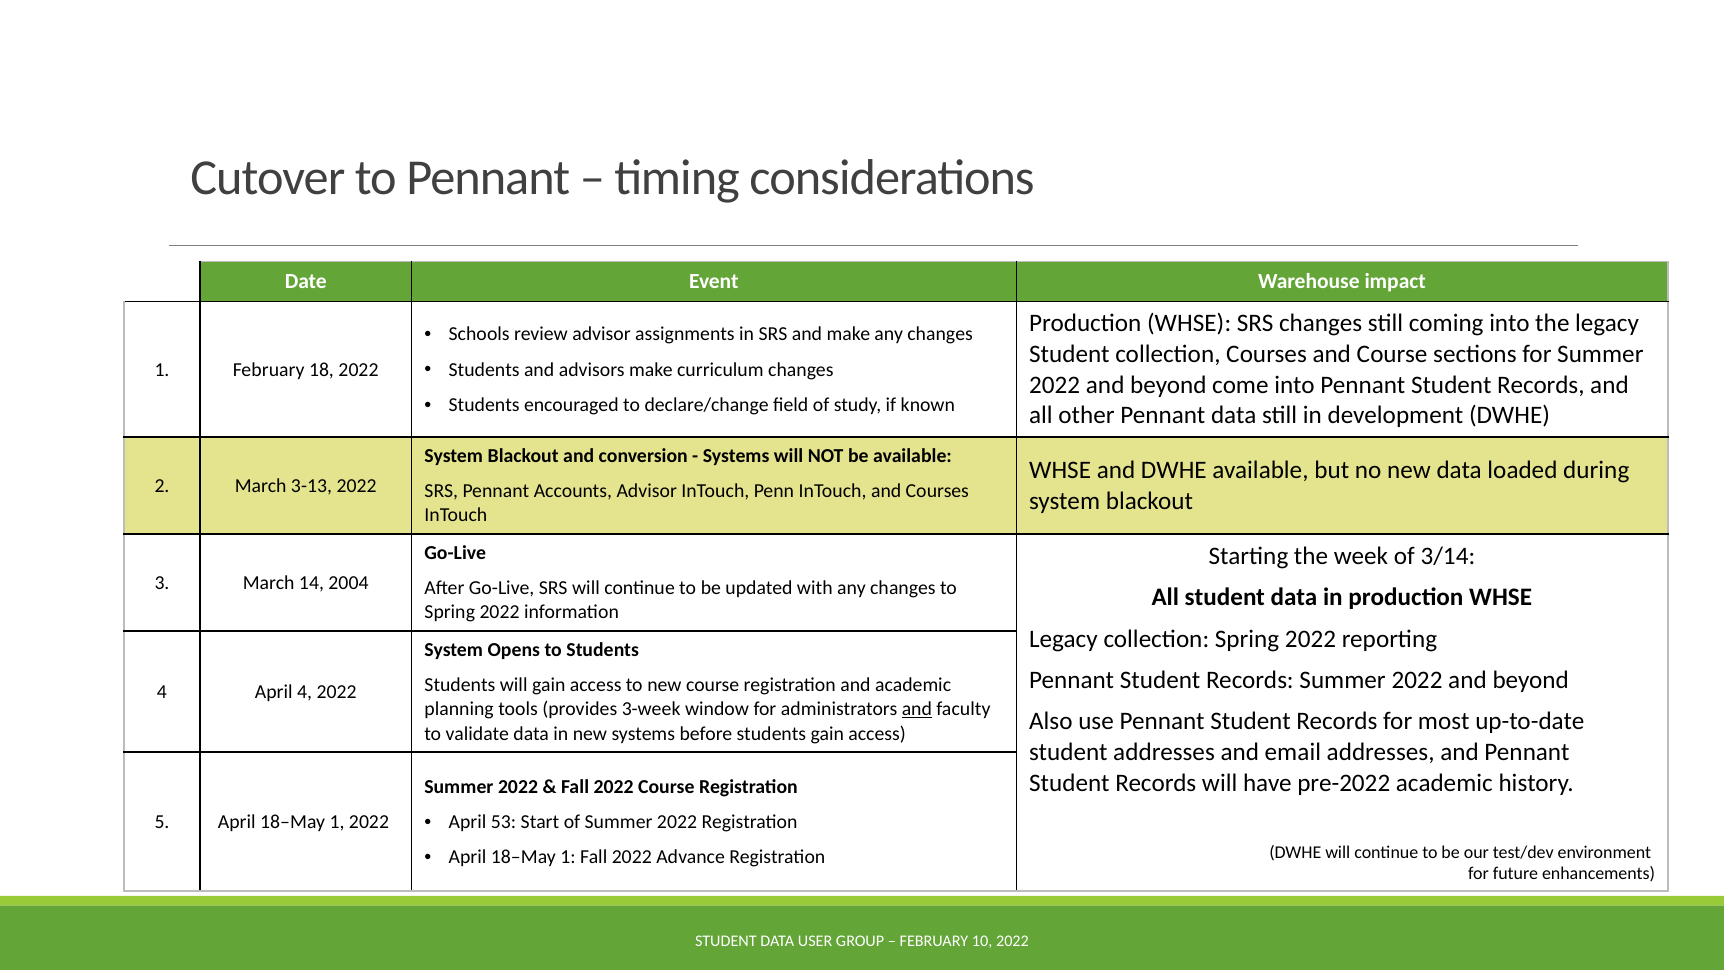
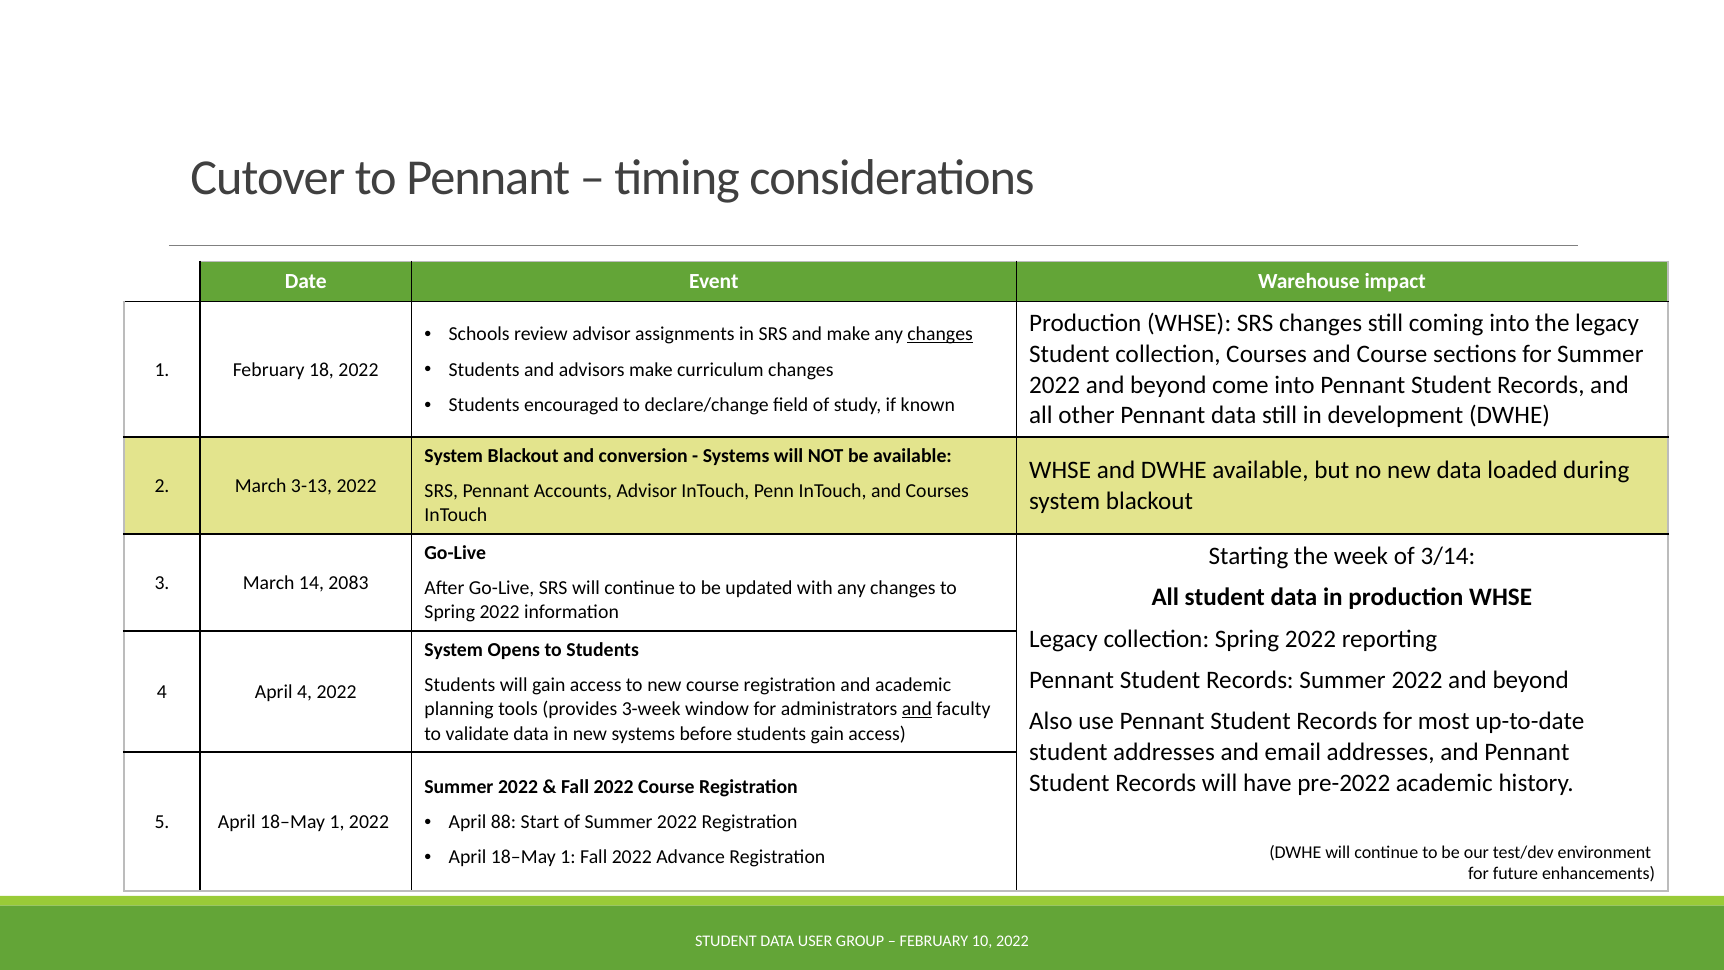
changes underline: none -> present (940, 334)
2004: 2004 -> 2083 (349, 582)
53: 53 -> 88 (503, 822)
